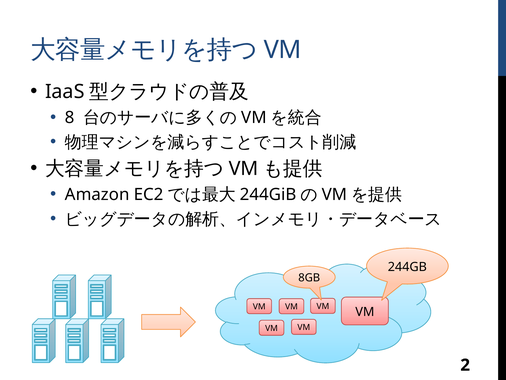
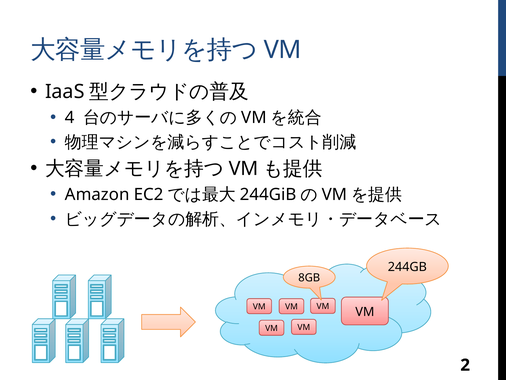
8: 8 -> 4 (70, 118)
